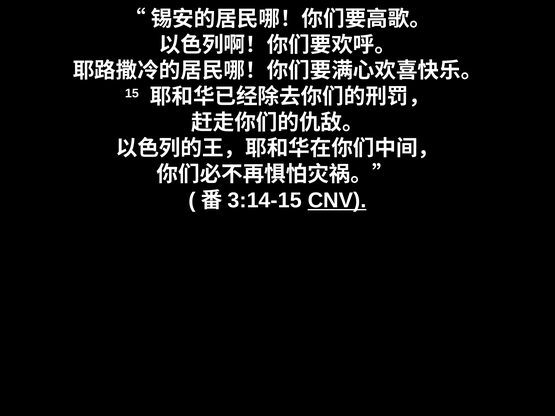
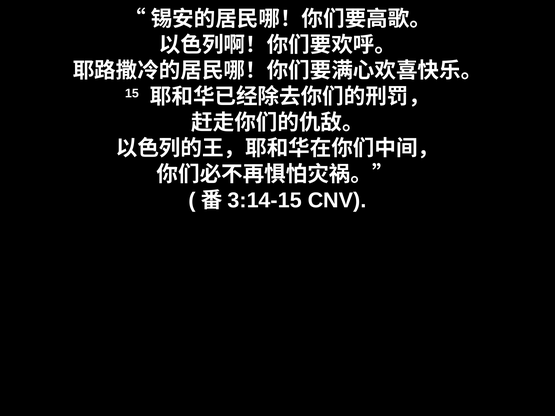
CNV underline: present -> none (337, 200)
